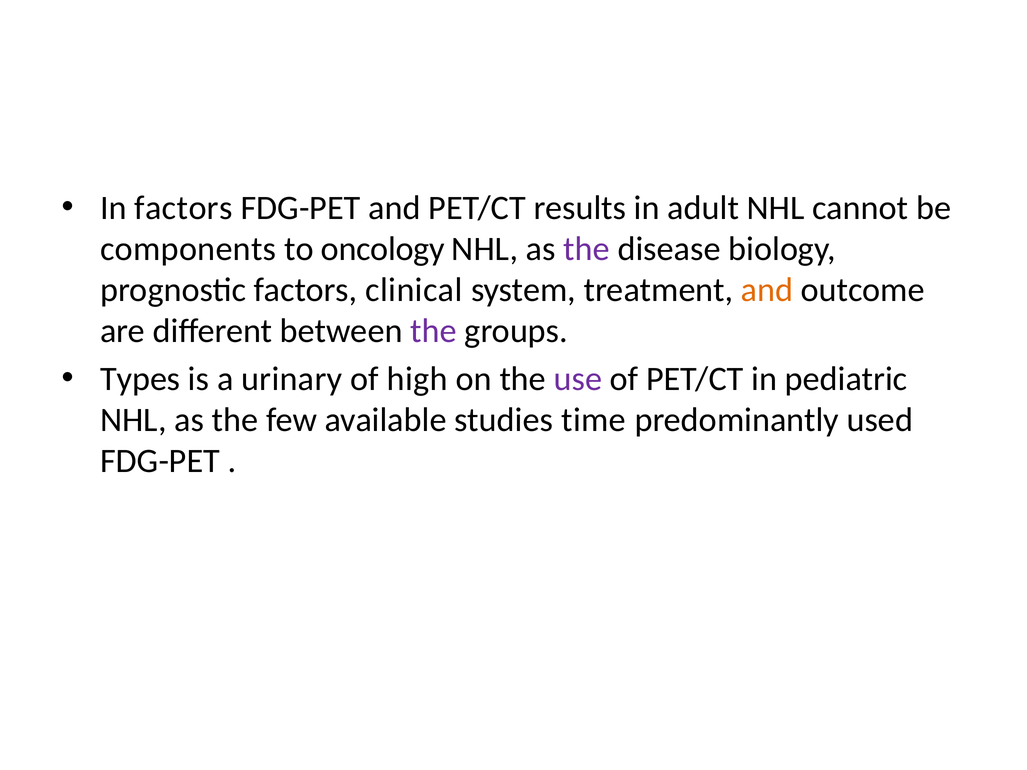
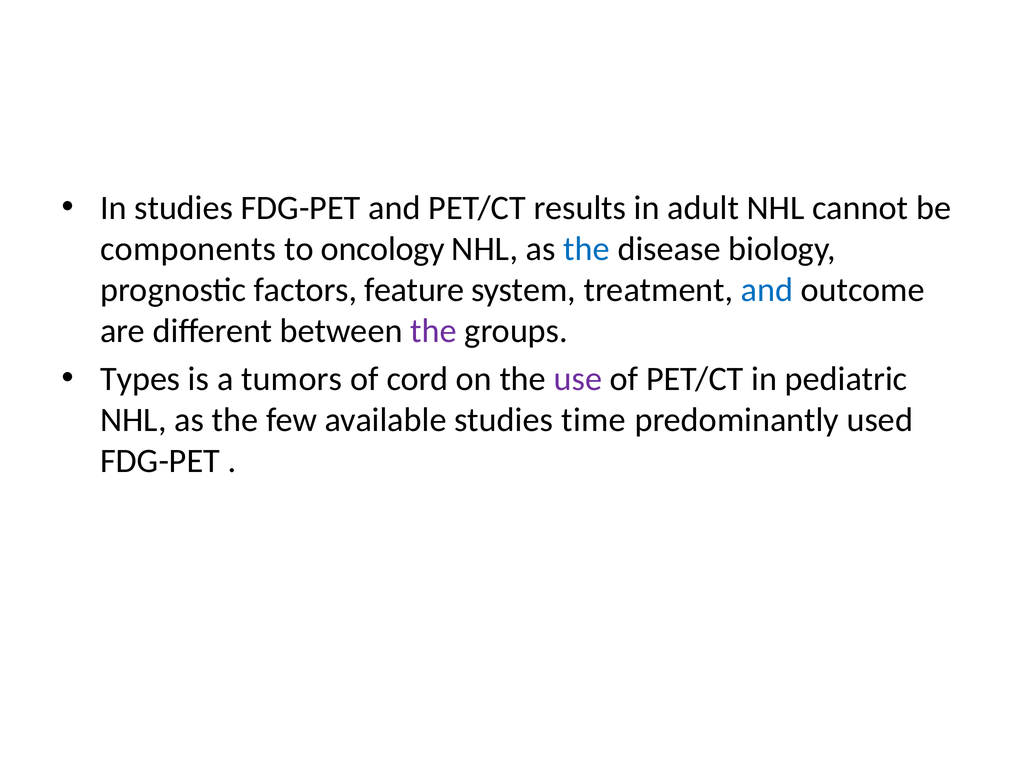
In factors: factors -> studies (184, 208)
the colour: purple -> blue (587, 249)
clinical: clinical -> feature (414, 290)
and colour: orange -> blue (767, 290)
urinary: urinary -> tumors (292, 379)
high: high -> cord (417, 379)
